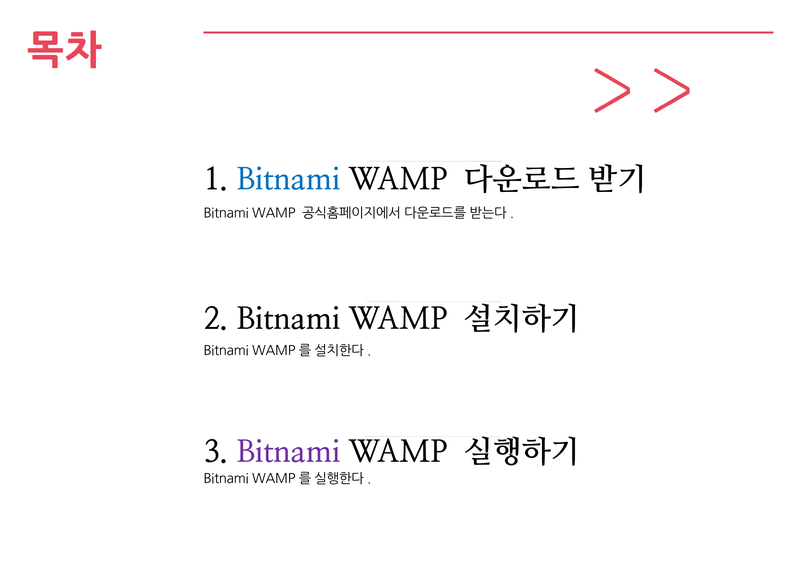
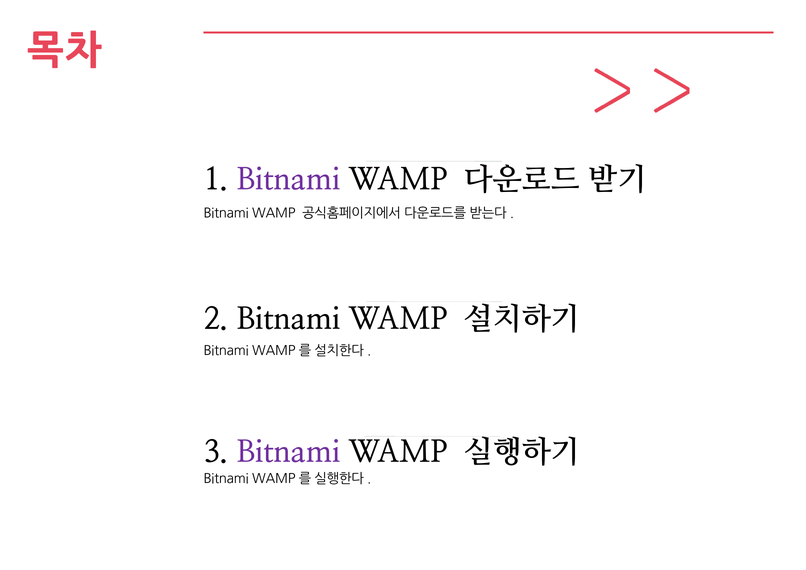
Bitnami colour: blue -> purple (289, 179)
